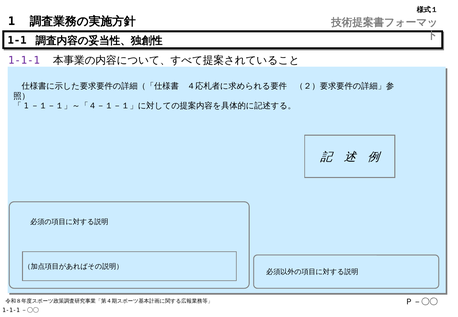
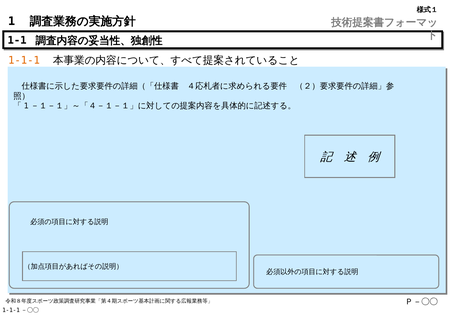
1-1-1 colour: purple -> orange (24, 61)
